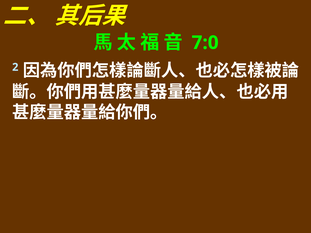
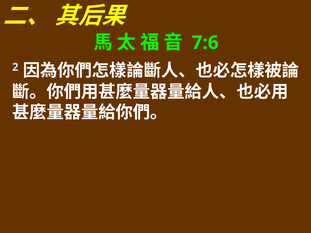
7:0: 7:0 -> 7:6 (205, 43)
